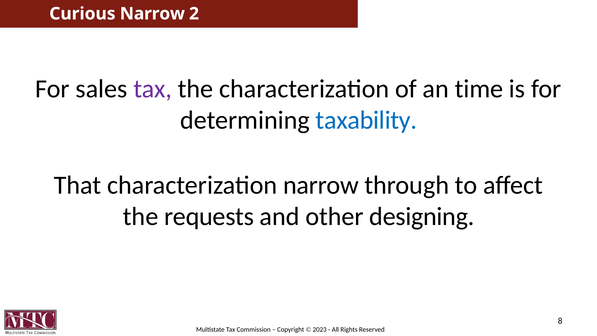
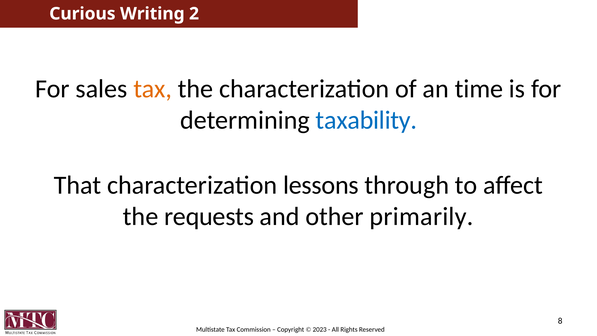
Curious Narrow: Narrow -> Writing (152, 14)
tax colour: purple -> orange (153, 89)
characterization narrow: narrow -> lessons (321, 185)
designing: designing -> primarily (422, 216)
